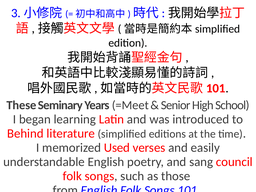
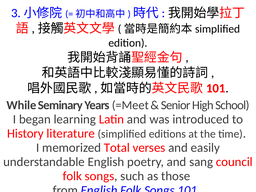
These: These -> While (21, 105)
Behind: Behind -> History (25, 133)
Used: Used -> Total (117, 148)
